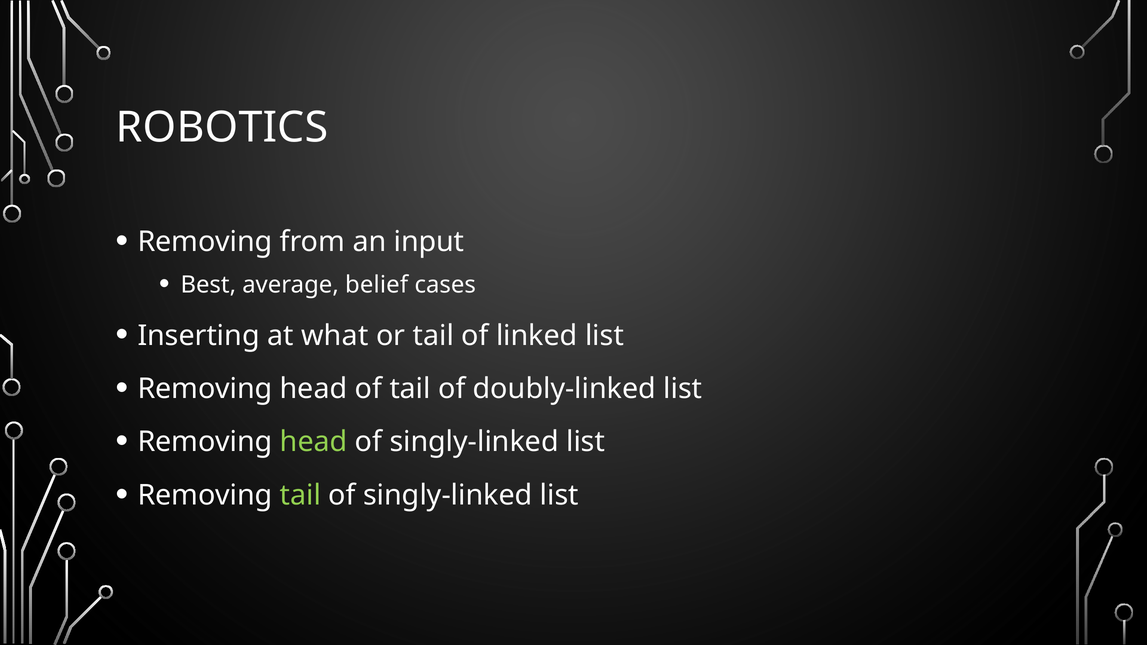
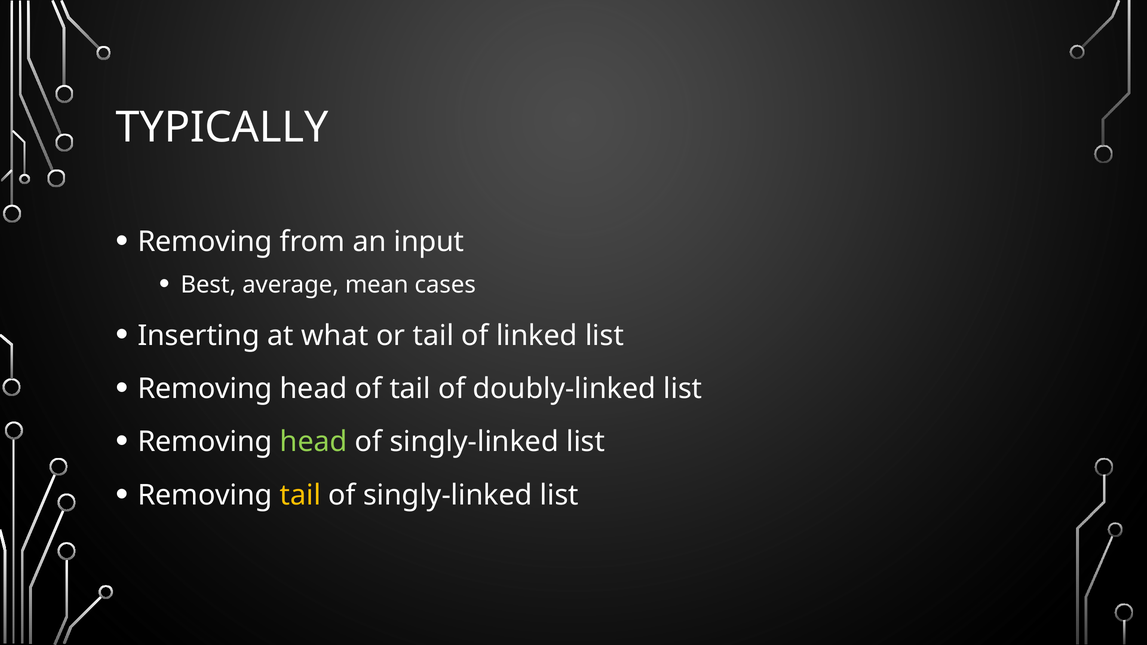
ROBOTICS: ROBOTICS -> TYPICALLY (222, 127)
belief: belief -> mean (377, 285)
tail colour: light green -> yellow (300, 495)
